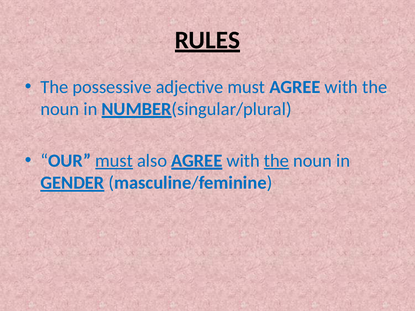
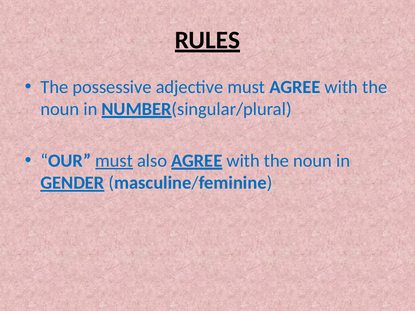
the underline: present -> none (277, 161)
